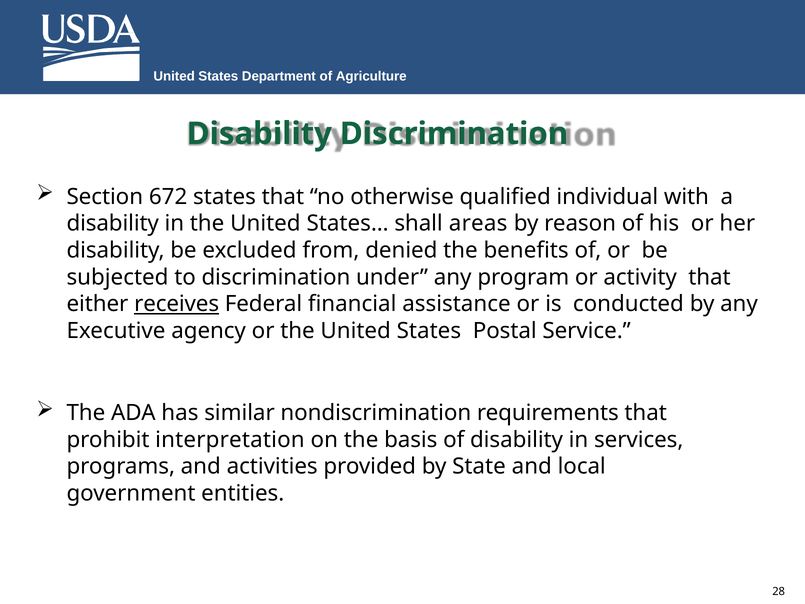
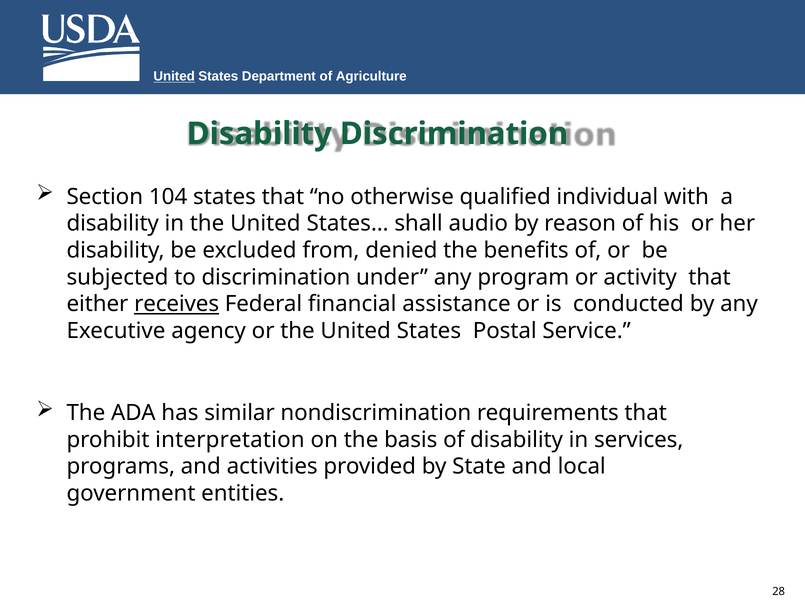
United underline: none -> present (174, 76)
672: 672 -> 104 (168, 197)
areas: areas -> audio (478, 223)
